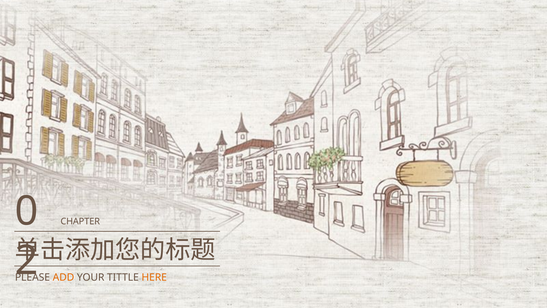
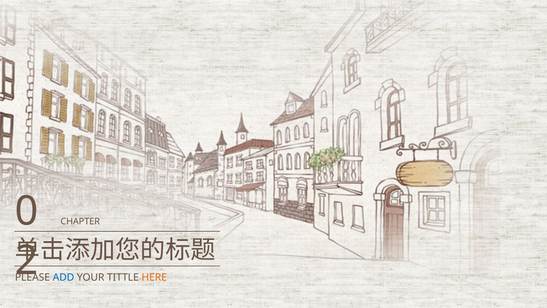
ADD colour: orange -> blue (63, 277)
